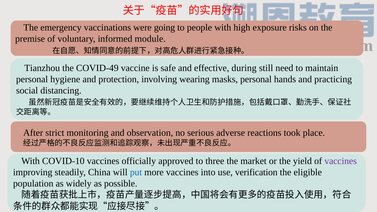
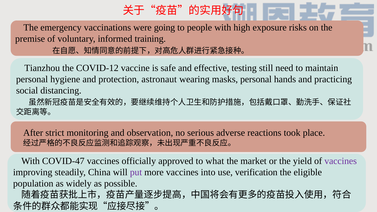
module: module -> training (150, 39)
COVID-49: COVID-49 -> COVID-12 (97, 68)
during: during -> testing (244, 68)
involving: involving -> astronaut (159, 79)
COVID-10: COVID-10 -> COVID-47 (63, 161)
three: three -> what (215, 161)
put colour: blue -> purple (136, 172)
